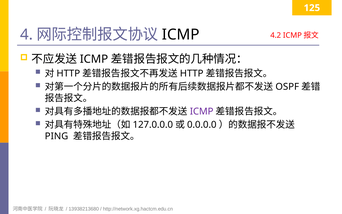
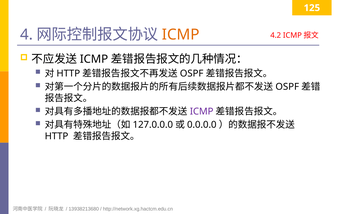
ICMP colour: black -> orange (181, 35)
HTTP: HTTP -> OSPF (192, 73)
PING: PING -> HTTP (57, 136)
